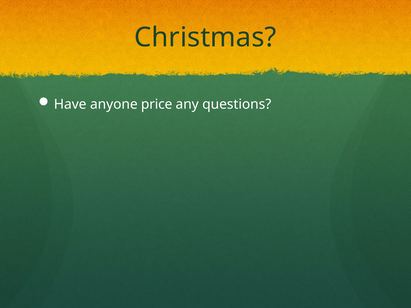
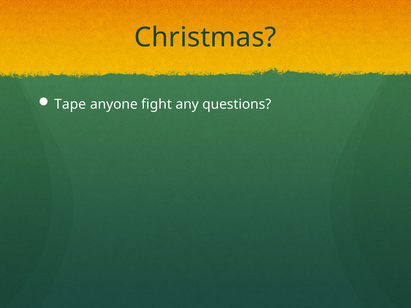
Have: Have -> Tape (70, 104)
price: price -> fight (157, 104)
